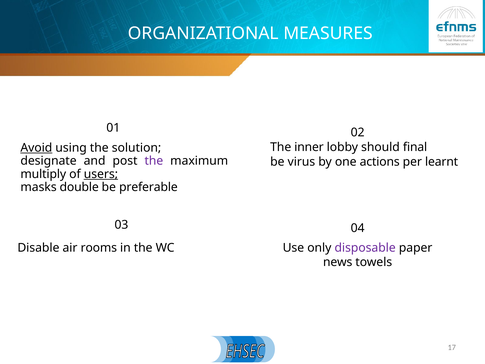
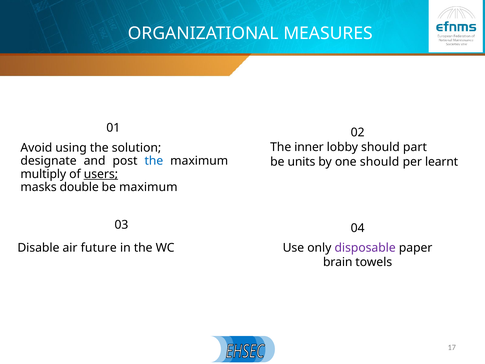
final: final -> part (415, 147)
Avoid underline: present -> none (36, 148)
the colour: purple -> blue (154, 161)
virus: virus -> units (301, 162)
one actions: actions -> should (380, 162)
be preferable: preferable -> maximum (148, 187)
rooms: rooms -> future (99, 248)
news: news -> brain (338, 262)
